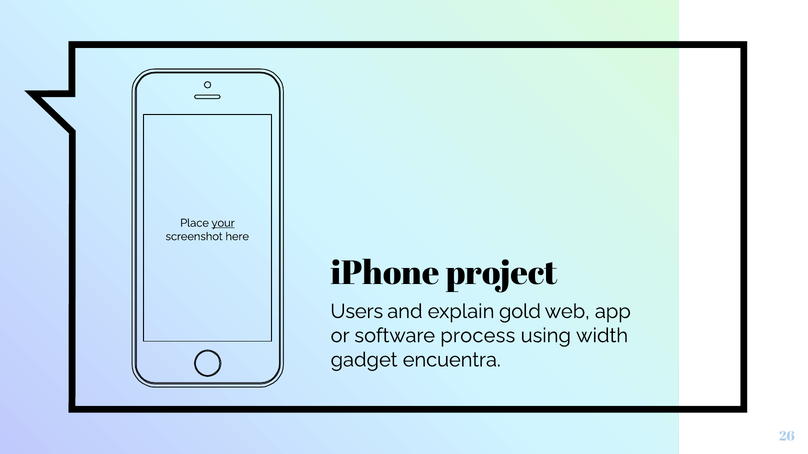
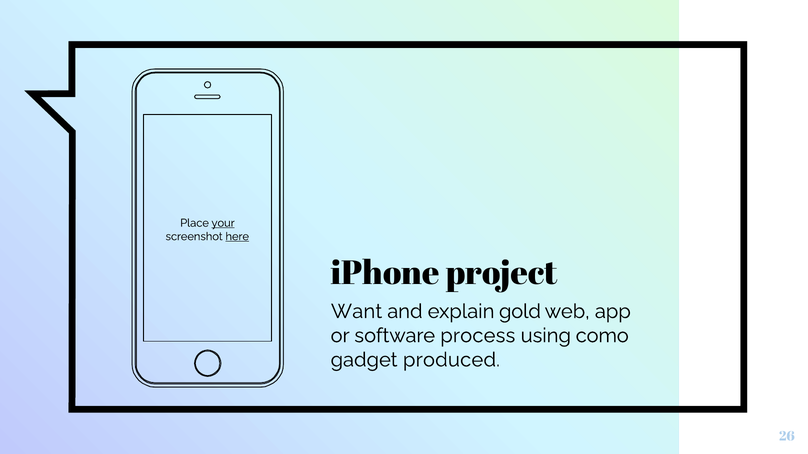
here underline: none -> present (237, 237)
Users: Users -> Want (357, 312)
width: width -> como (602, 336)
encuentra: encuentra -> produced (452, 360)
